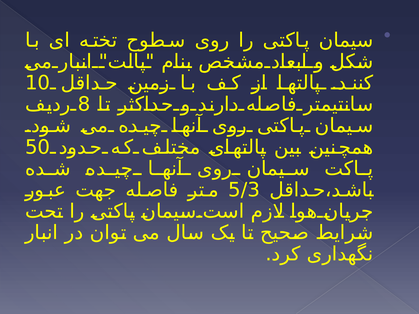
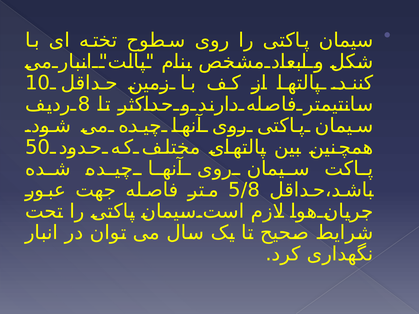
5/3: 5/3 -> 5/8 (244, 190)
